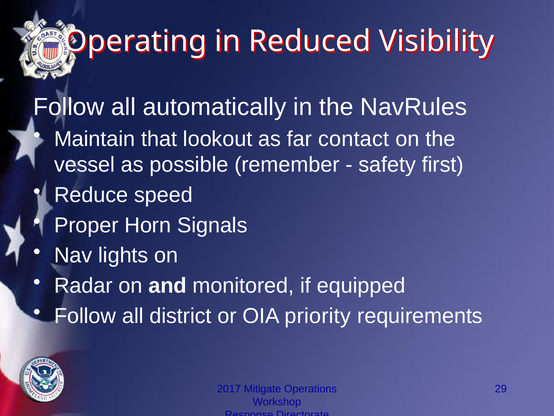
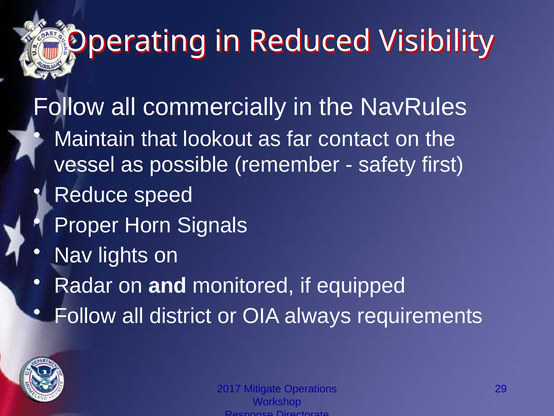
automatically: automatically -> commercially (215, 107)
priority: priority -> always (318, 316)
